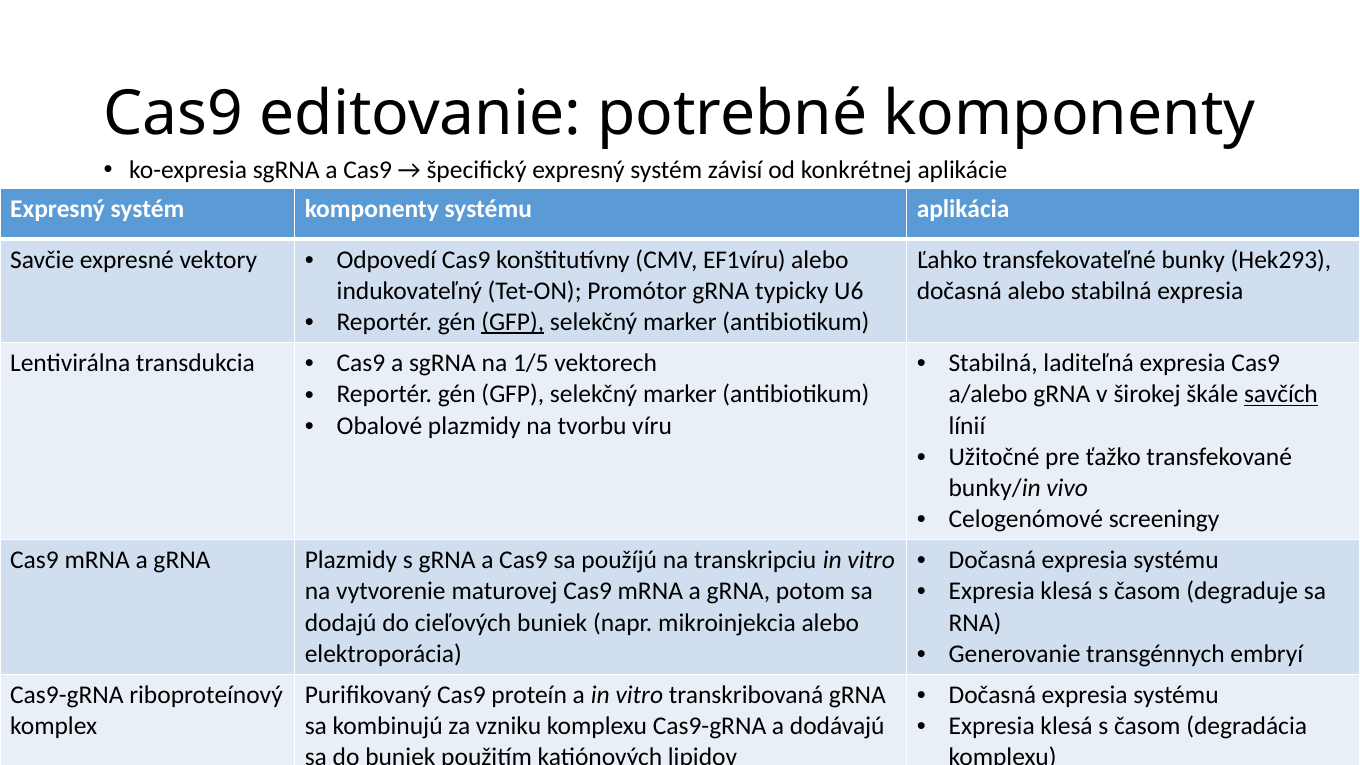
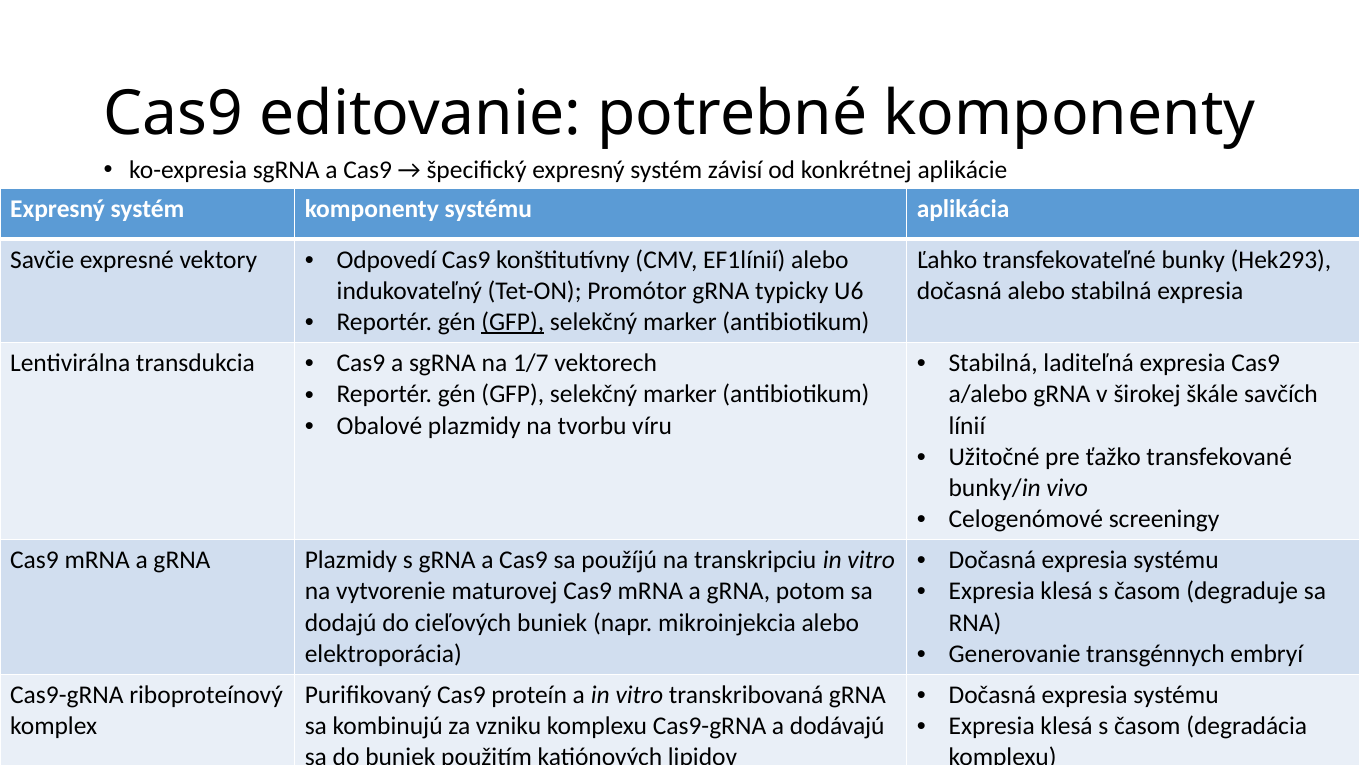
EF1víru: EF1víru -> EF1línií (744, 260)
1/5: 1/5 -> 1/7 (531, 363)
savčích underline: present -> none (1281, 395)
